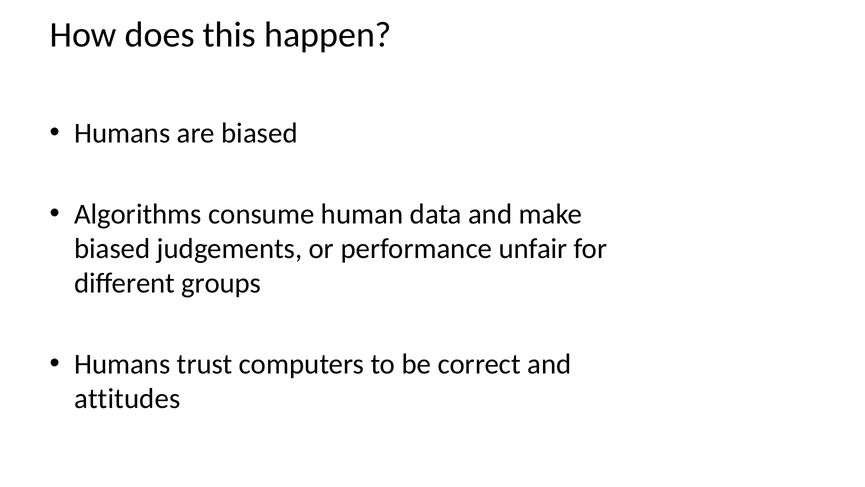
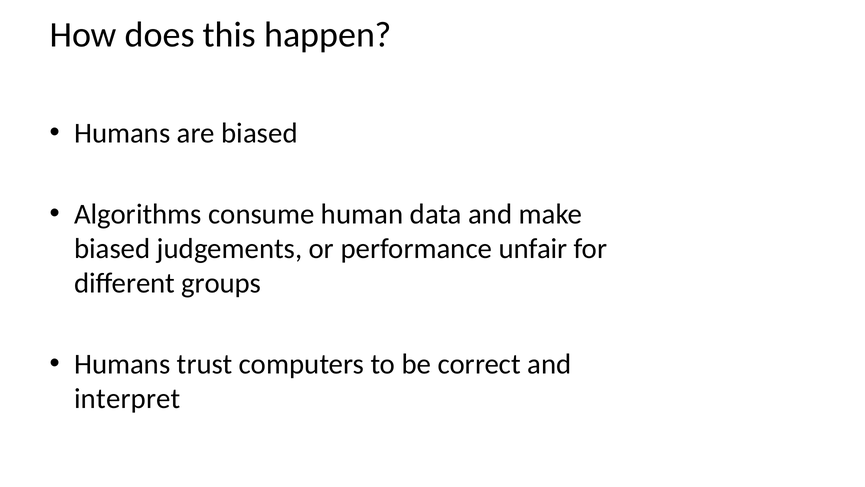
attitudes: attitudes -> interpret (127, 399)
